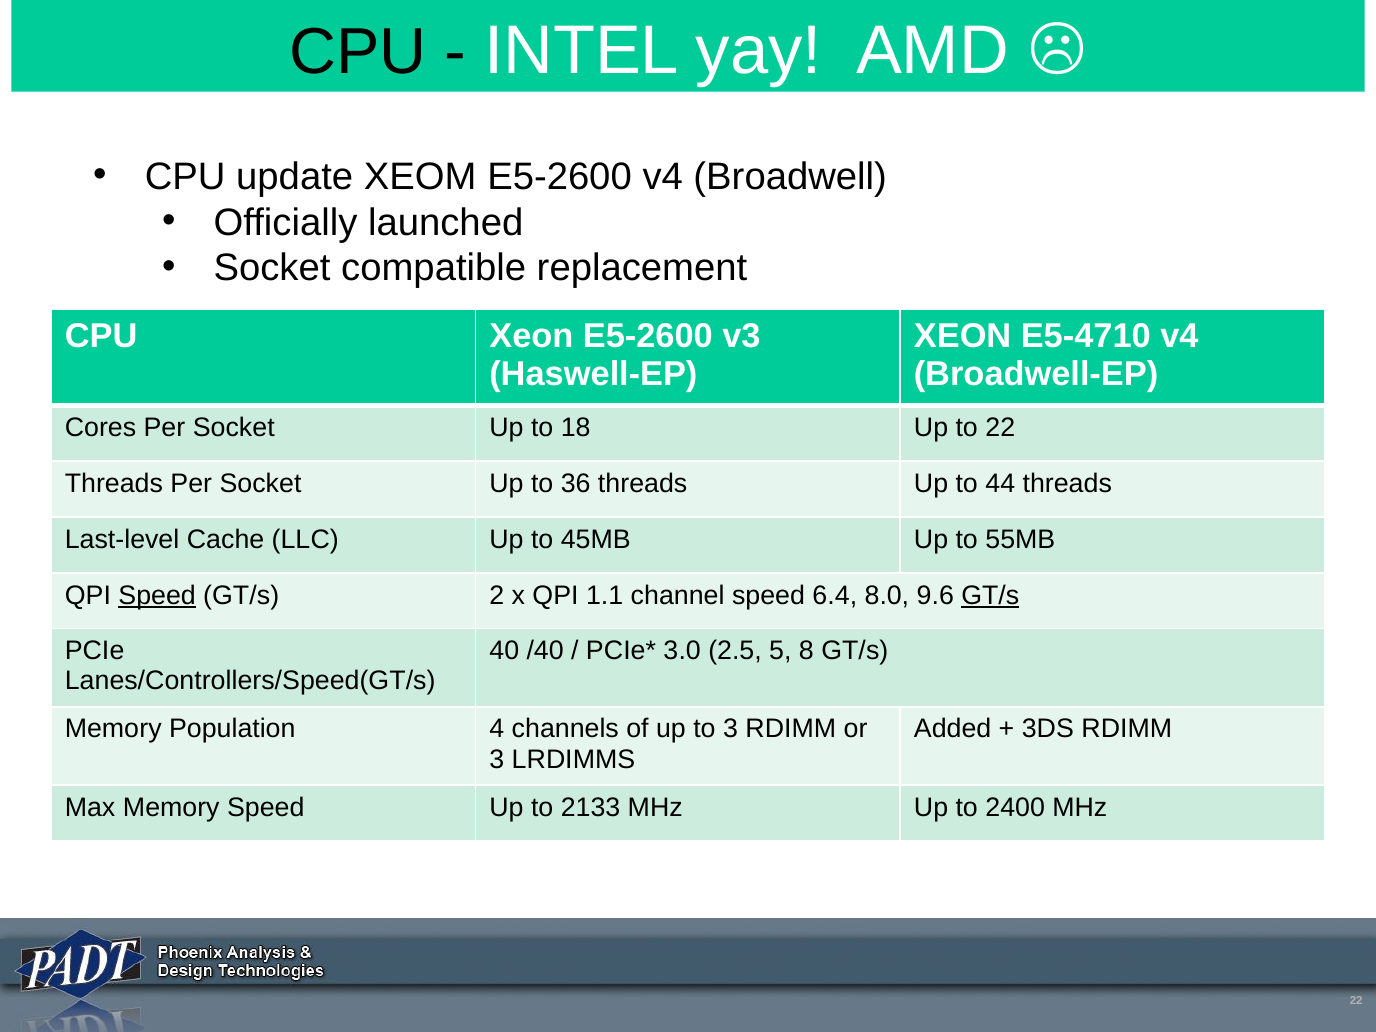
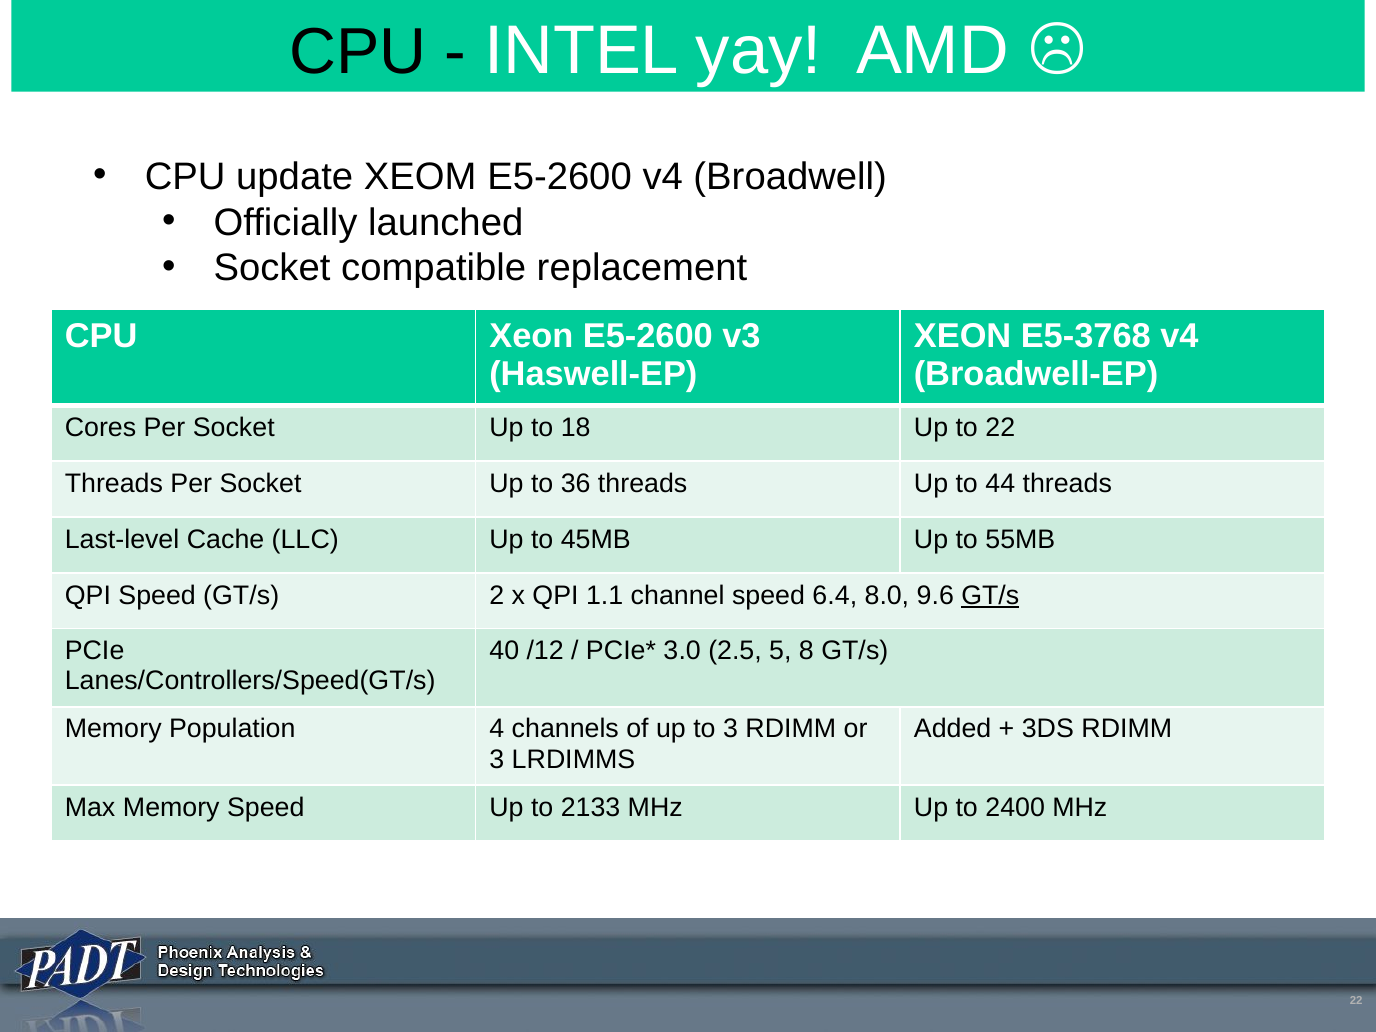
E5-4710: E5-4710 -> E5-3768 (1086, 336)
Speed underline: present -> none (157, 595)
/40: /40 -> /12 (545, 651)
